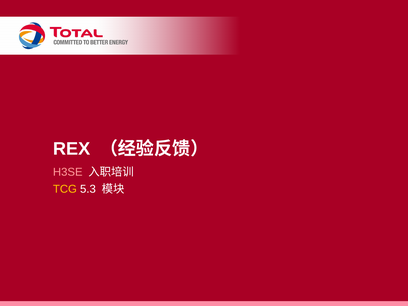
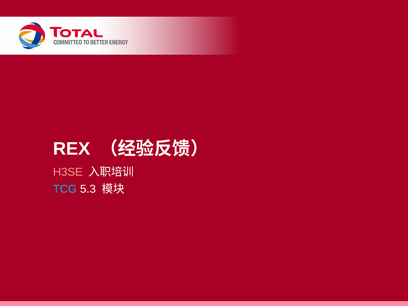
TCG colour: yellow -> light blue (65, 189)
